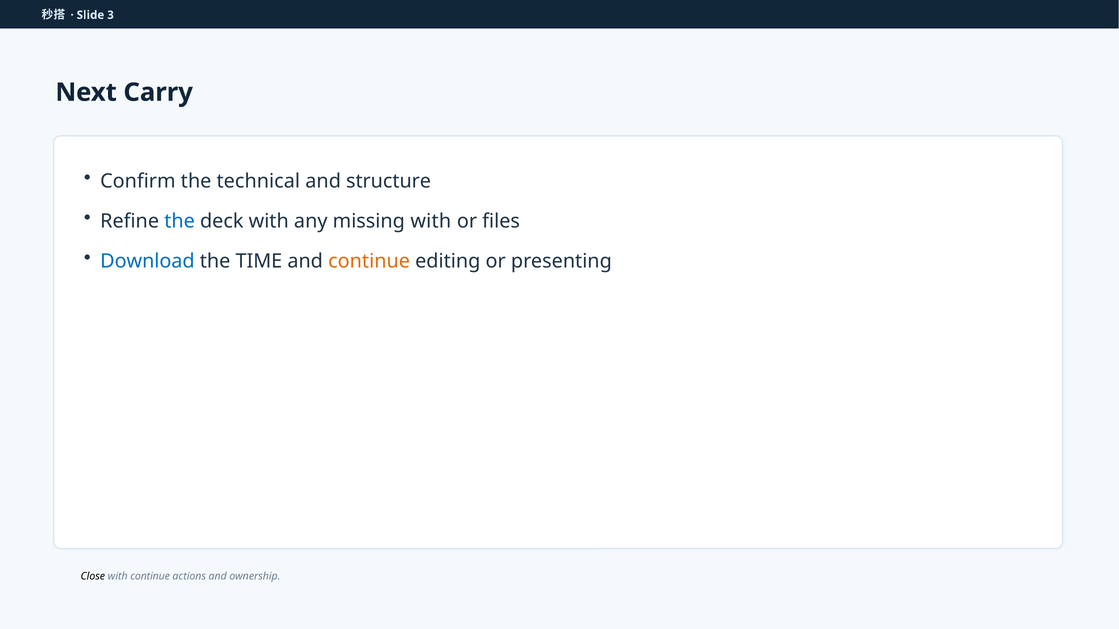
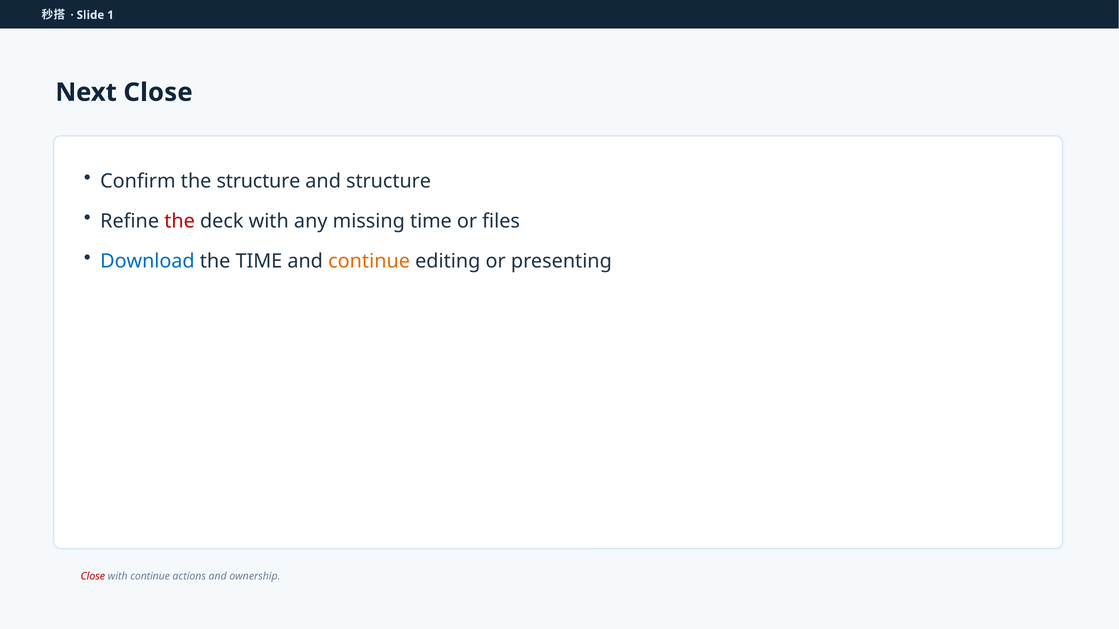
3: 3 -> 1 (111, 15)
Next Carry: Carry -> Close (158, 92)
the technical: technical -> structure (258, 181)
the colour: blue -> red (180, 221)
missing with: with -> time (431, 221)
Close colour: black -> red (93, 576)
